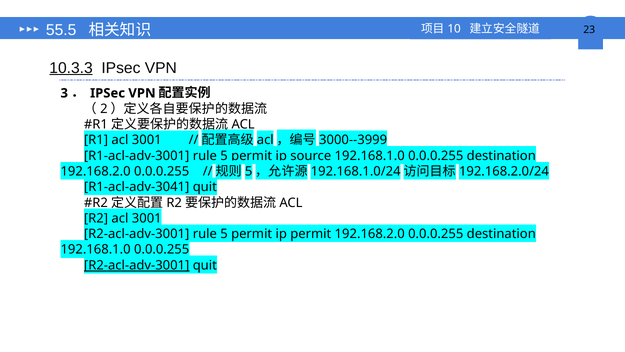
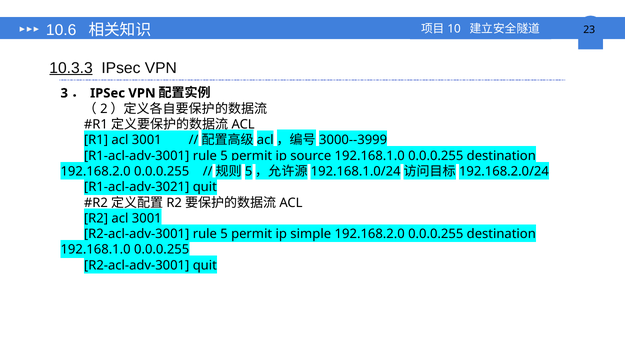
55.5: 55.5 -> 10.6 (61, 30)
R1-acl-adv-3041: R1-acl-adv-3041 -> R1-acl-adv-3021 (137, 187)
ip permit: permit -> simple (311, 234)
R2-acl-adv-3001 underline: present -> none (137, 265)
